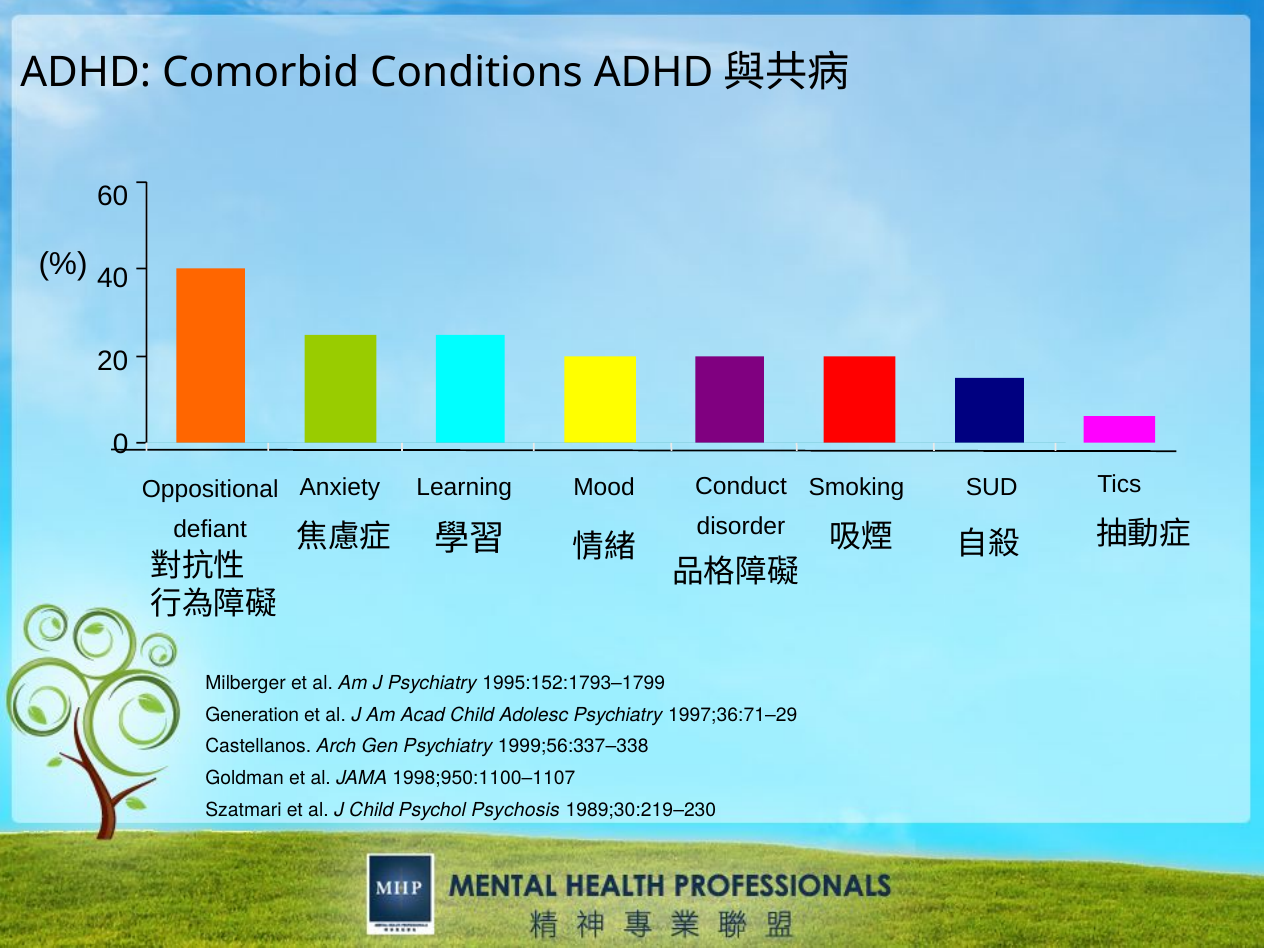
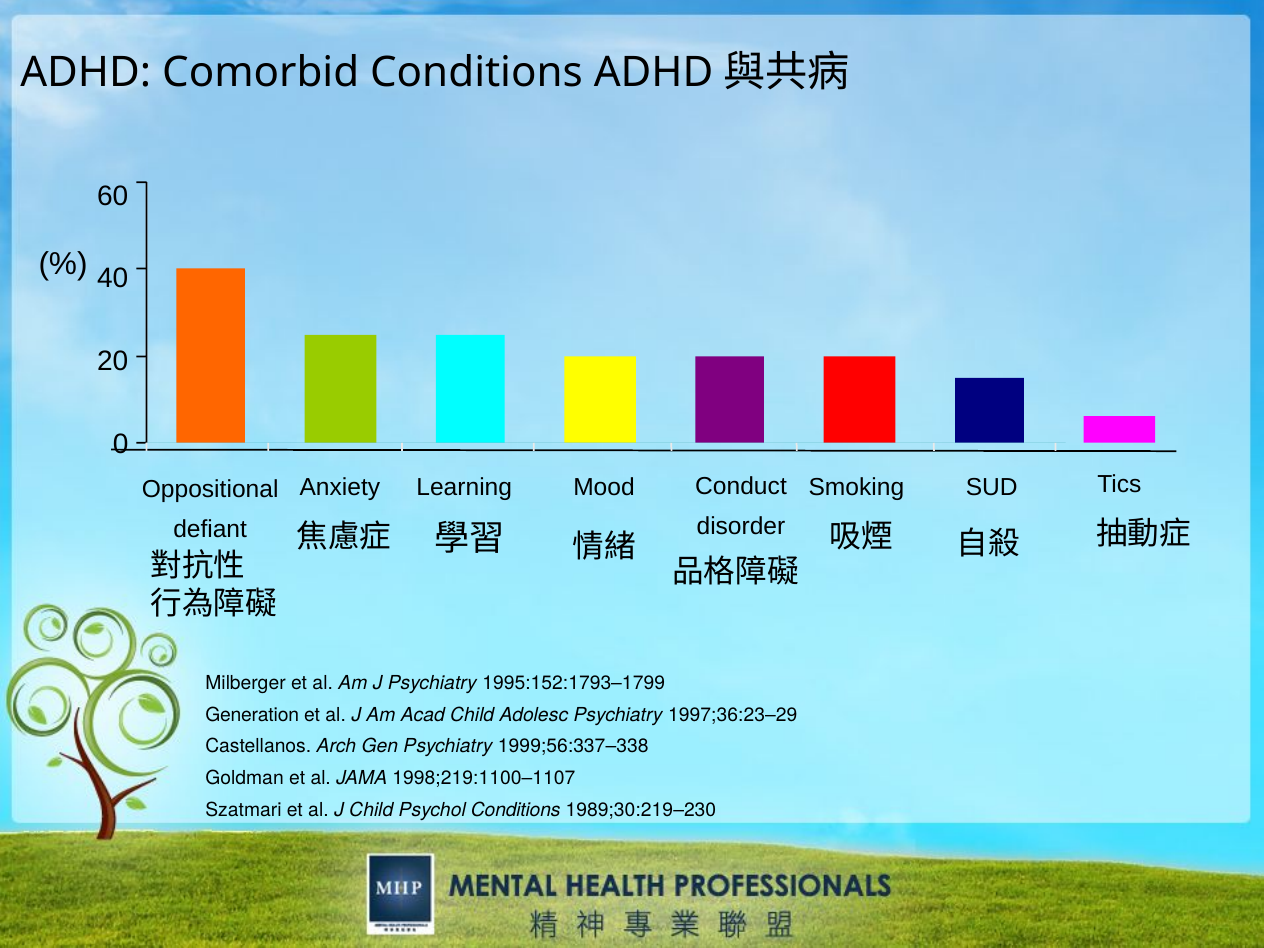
1997;36:71–29: 1997;36:71–29 -> 1997;36:23–29 (733, 715)
1998;950:1100–1107: 1998;950:1100–1107 -> 1998;219:1100–1107 (484, 778)
Psychol Psychosis: Psychosis -> Conditions (516, 810)
